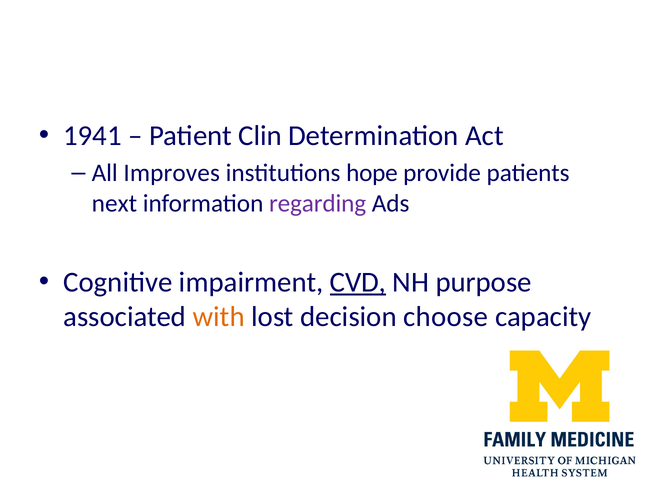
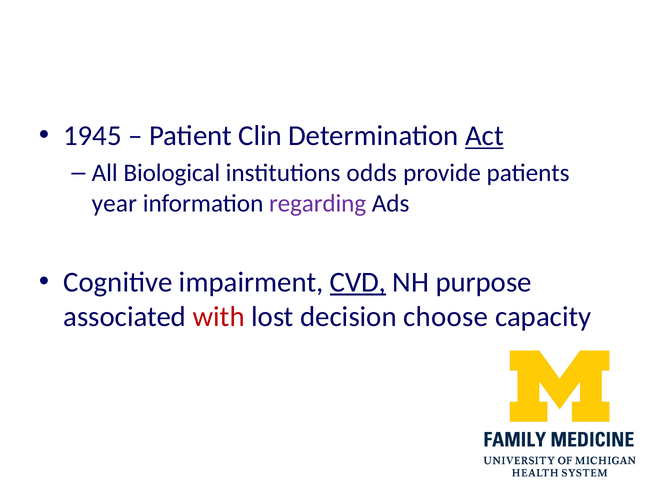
1941: 1941 -> 1945 (92, 136)
Act underline: none -> present (484, 136)
Improves: Improves -> Biological (172, 173)
hope: hope -> odds (372, 173)
next: next -> year (114, 204)
with colour: orange -> red (219, 317)
